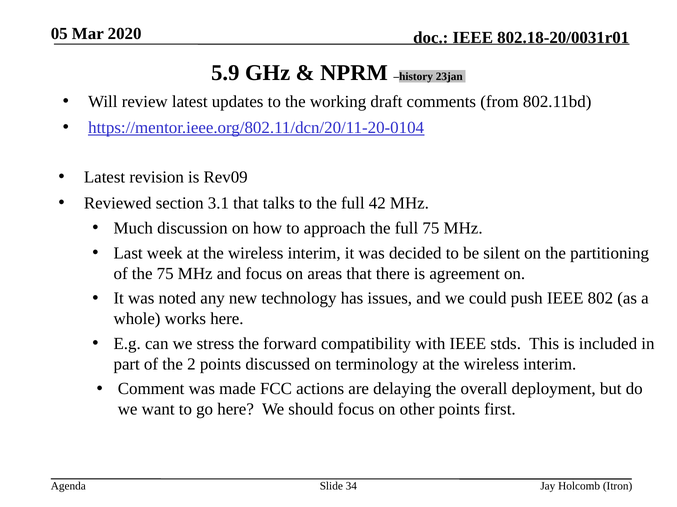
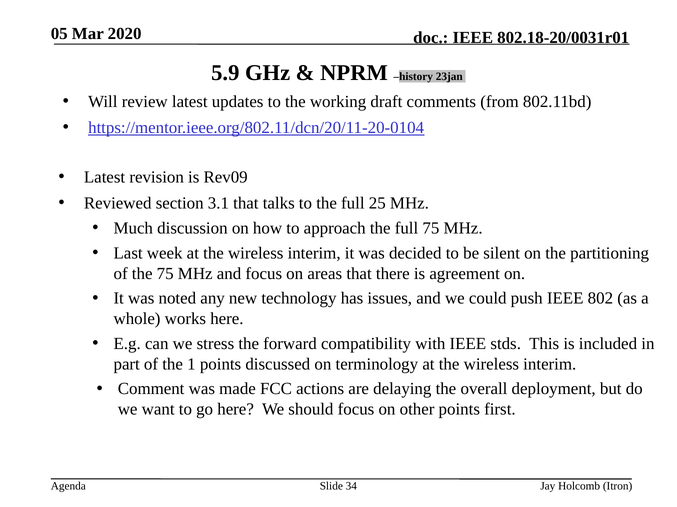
42: 42 -> 25 (377, 204)
2: 2 -> 1 (191, 364)
